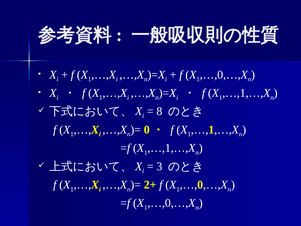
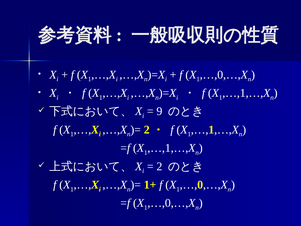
8: 8 -> 9 (159, 111)
0: 0 -> 2 (147, 130)
3: 3 -> 2 (159, 166)
2+: 2+ -> 1+ (150, 185)
